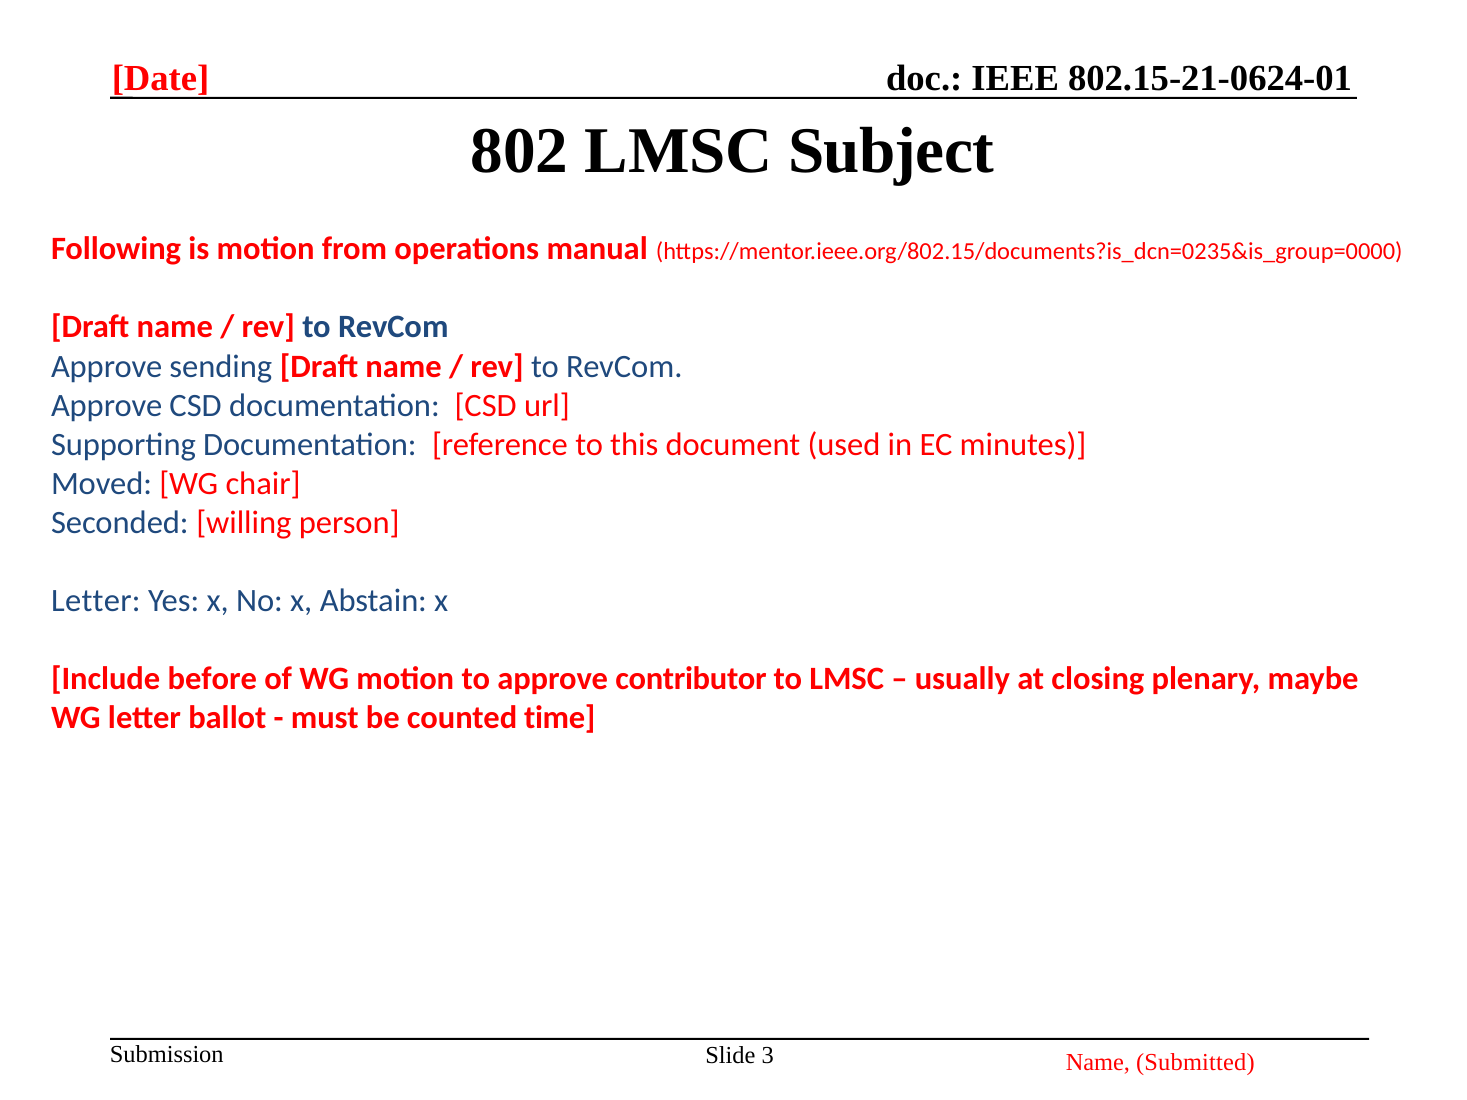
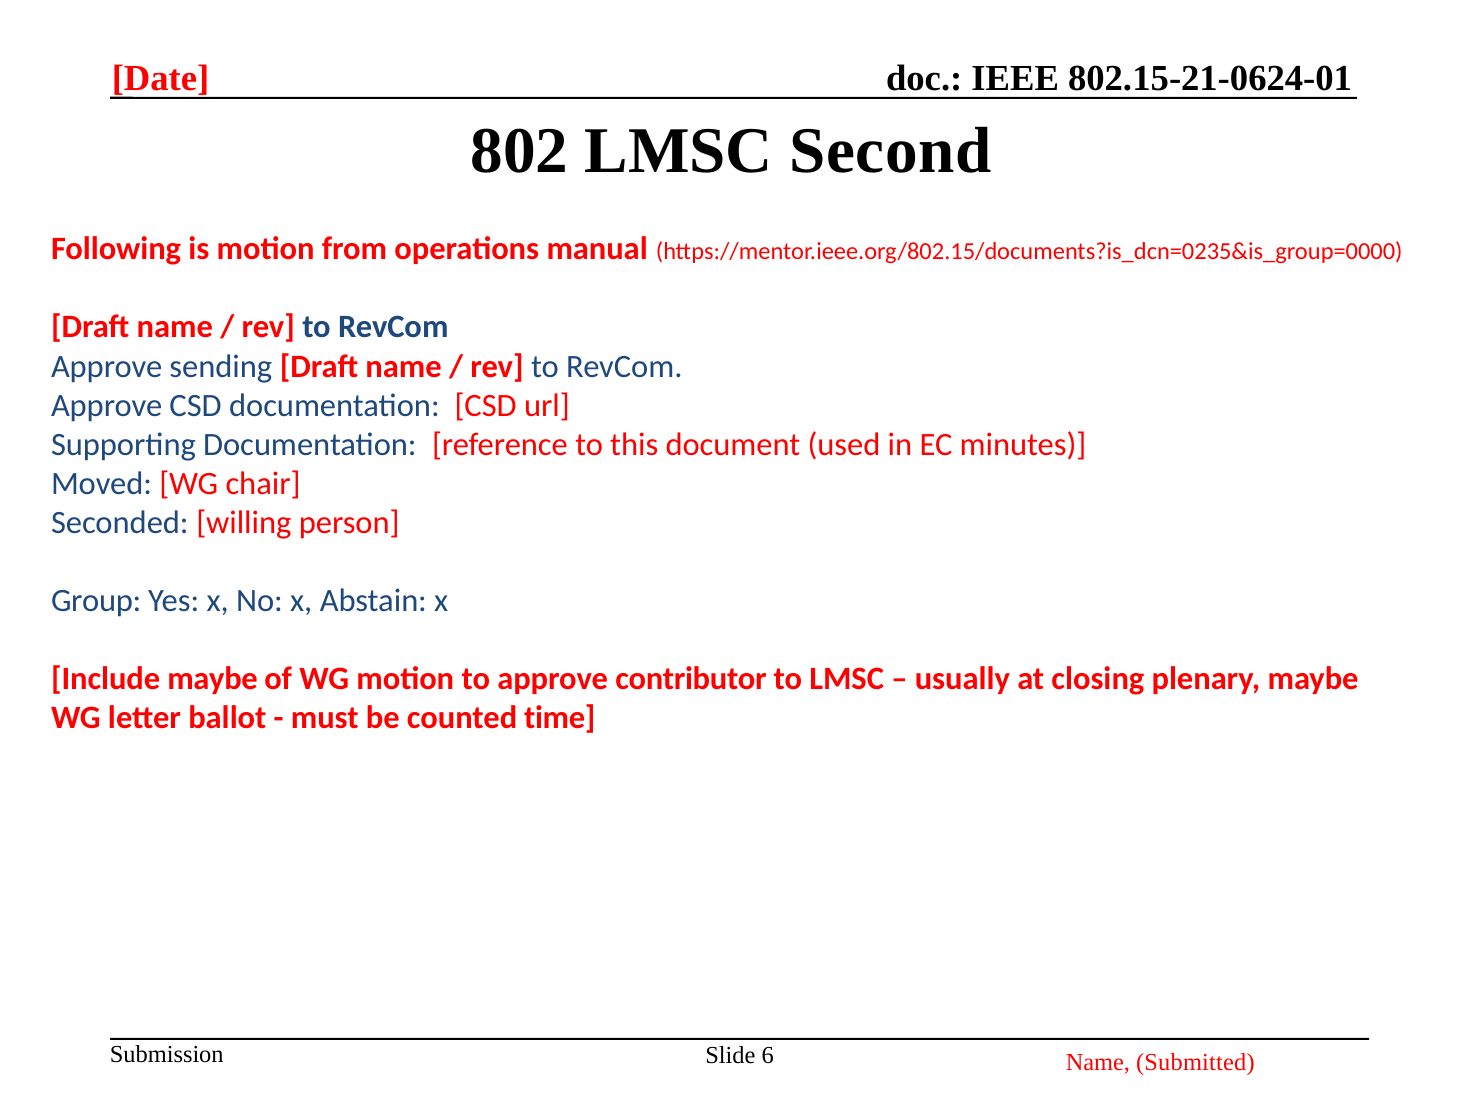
Subject: Subject -> Second (891, 151)
Letter: Letter -> Group (96, 601)
Include before: before -> maybe (213, 679)
3: 3 -> 6 (768, 1055)
